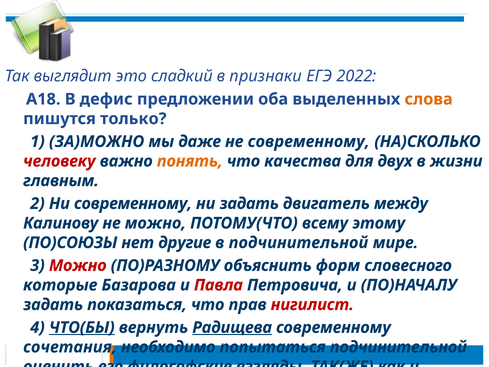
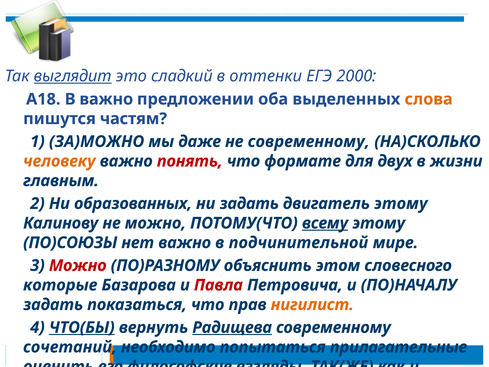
выглядит underline: none -> present (73, 76)
признаки: признаки -> оттенки (266, 76)
2022: 2022 -> 2000 (356, 76)
В дефис: дефис -> важно (106, 99)
только: только -> частям (133, 119)
человеку colour: red -> orange (59, 161)
понять colour: orange -> red (190, 161)
качества: качества -> формате (303, 161)
Ни современному: современному -> образованных (133, 203)
двигатель между: между -> этому (401, 203)
всему underline: none -> present (325, 223)
нет другие: другие -> важно (185, 243)
форм: форм -> этом (338, 265)
нигилист colour: red -> orange (312, 304)
сочетания: сочетания -> сочетаний (70, 347)
попытаться подчинительной: подчинительной -> прилагательные (398, 347)
